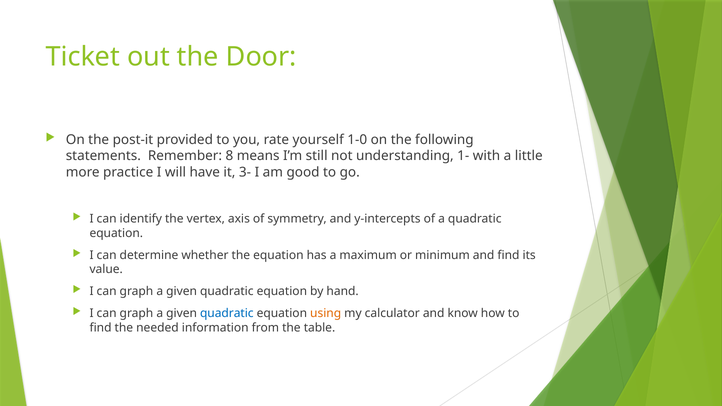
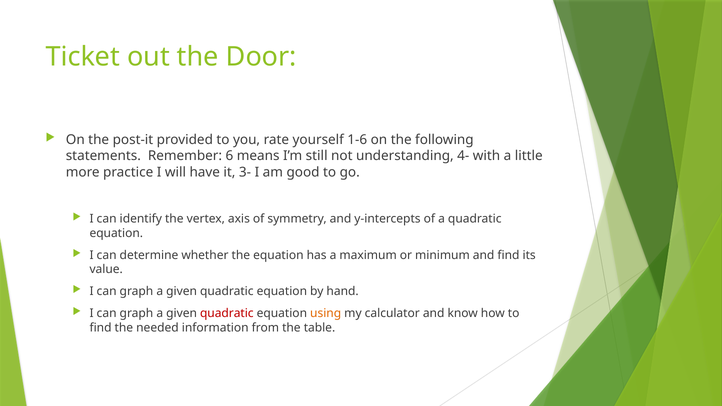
1-0: 1-0 -> 1-6 (357, 140)
8: 8 -> 6 (229, 156)
1-: 1- -> 4- (463, 156)
quadratic colour: blue -> red (227, 313)
